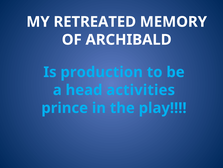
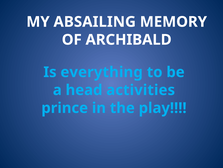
RETREATED: RETREATED -> ABSAILING (95, 22)
production: production -> everything (102, 72)
